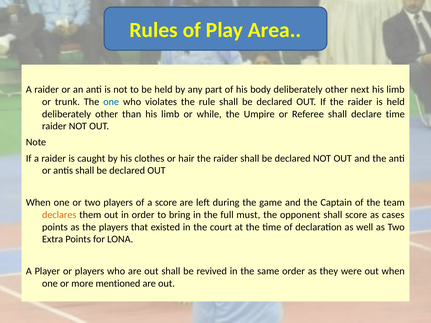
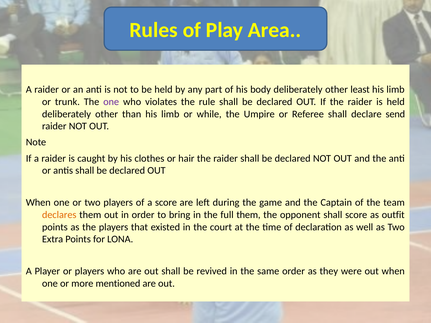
next: next -> least (360, 90)
one colour: blue -> purple (111, 102)
declare time: time -> send (395, 114)
full must: must -> them (248, 215)
cases: cases -> outfit (393, 215)
